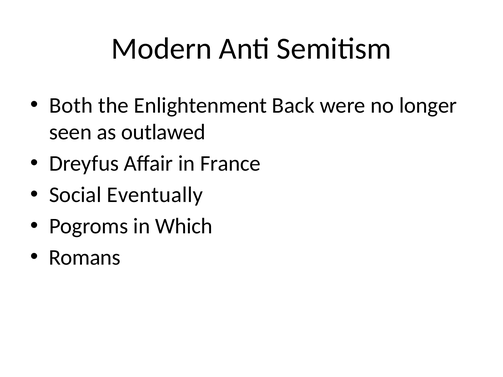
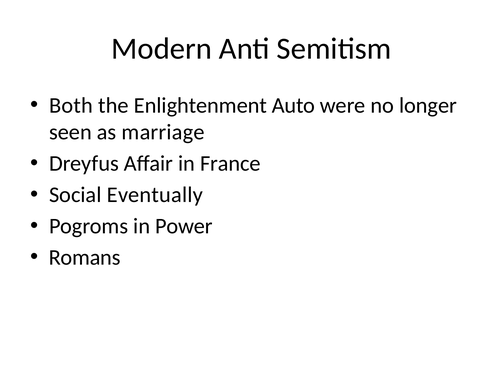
Back: Back -> Auto (293, 106)
outlawed: outlawed -> marriage (163, 132)
Which: Which -> Power (184, 226)
